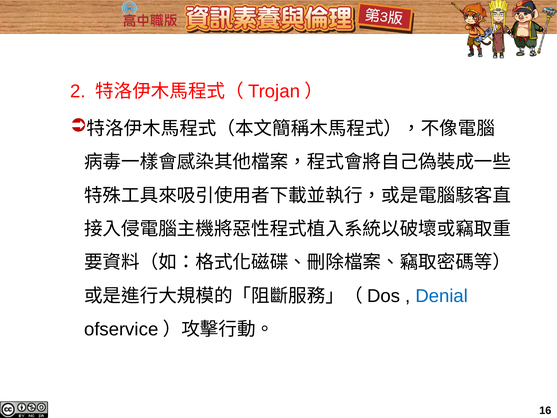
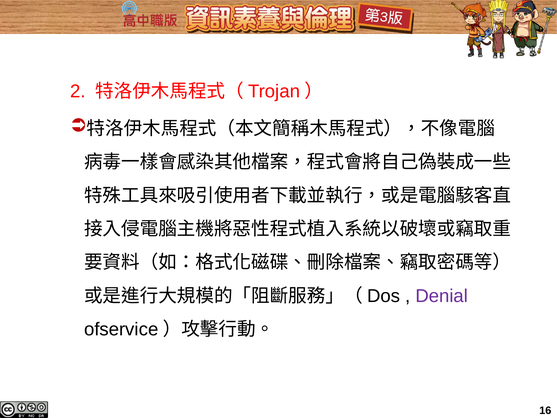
Denial colour: blue -> purple (442, 296)
